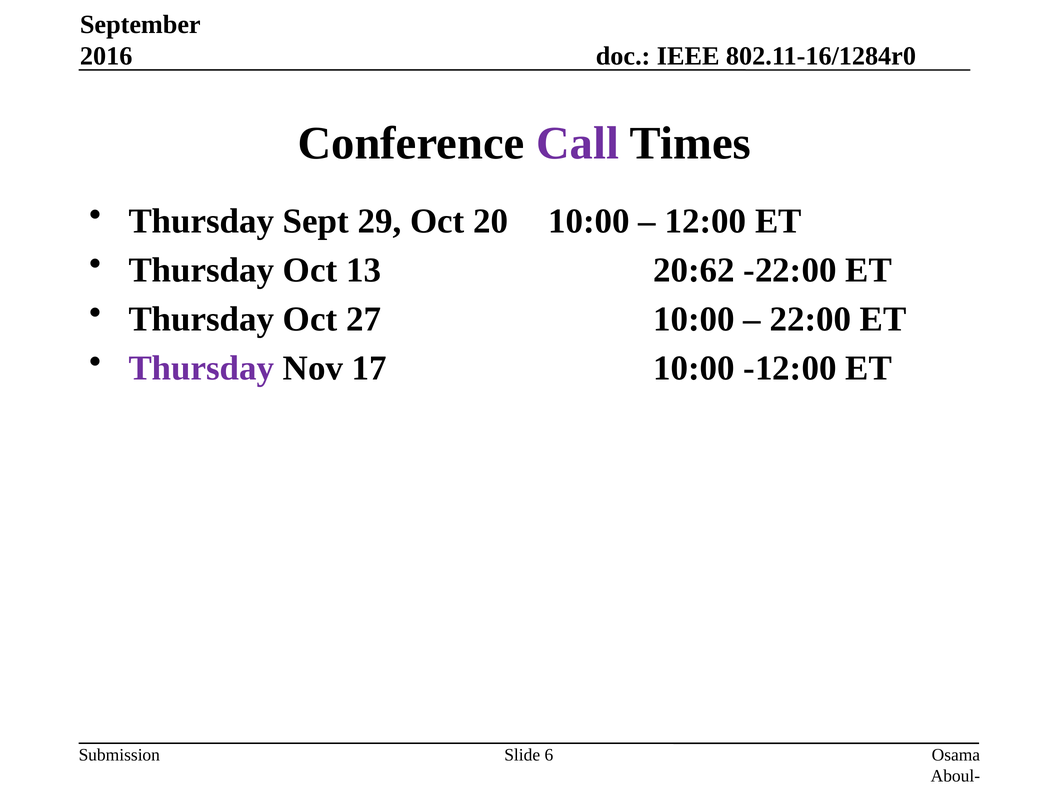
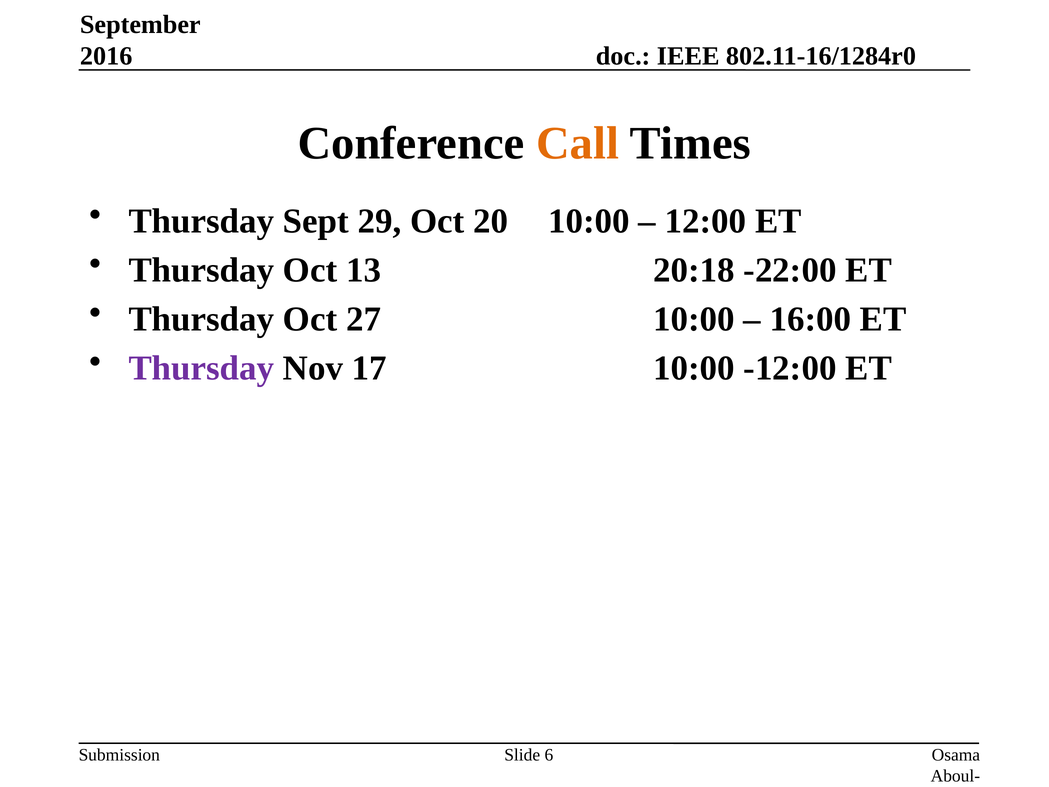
Call colour: purple -> orange (578, 143)
20:62: 20:62 -> 20:18 (694, 270)
22:00: 22:00 -> 16:00 (810, 319)
